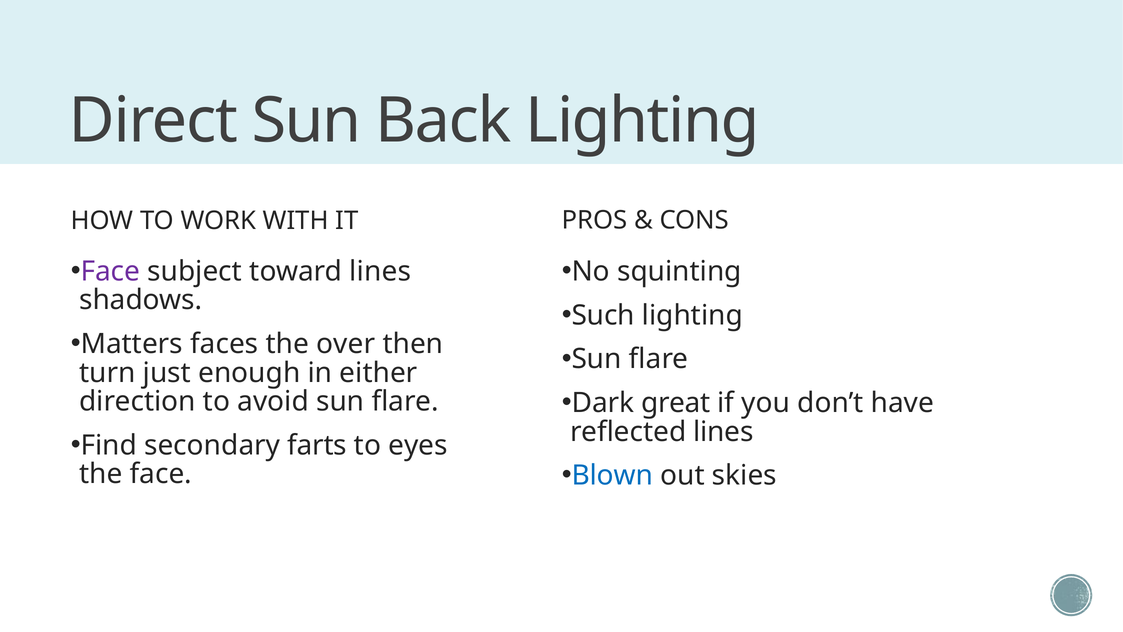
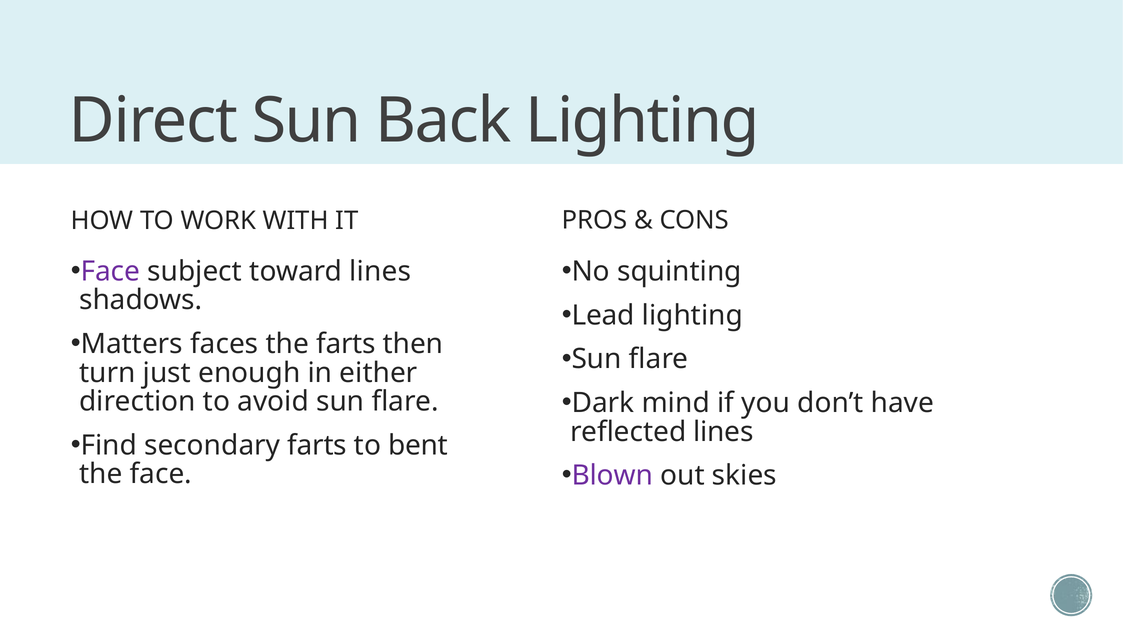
Such: Such -> Lead (603, 315)
the over: over -> farts (346, 344)
great: great -> mind (676, 403)
eyes: eyes -> bent (418, 445)
Blown colour: blue -> purple (612, 475)
